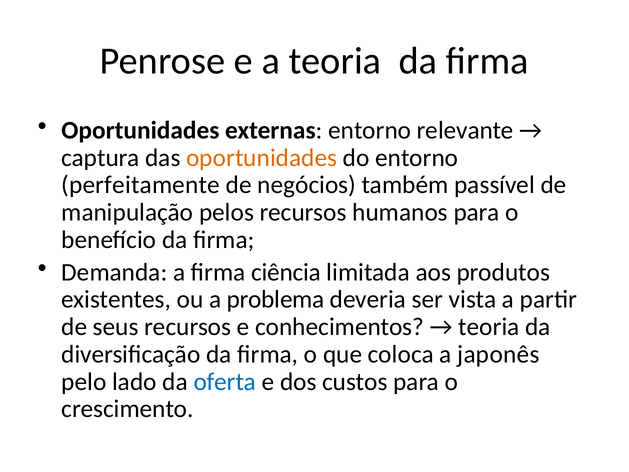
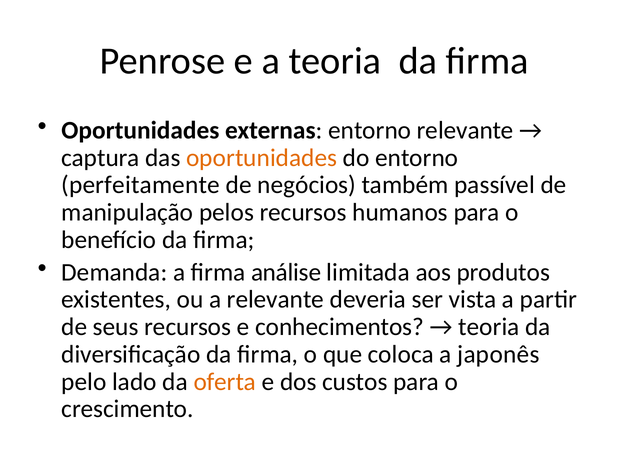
ciência: ciência -> análise (286, 272)
a problema: problema -> relevante (275, 299)
oferta colour: blue -> orange (225, 381)
